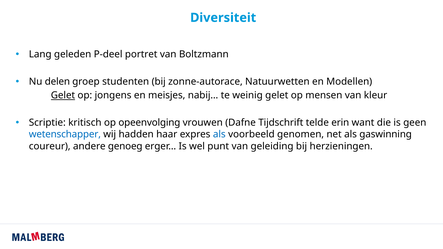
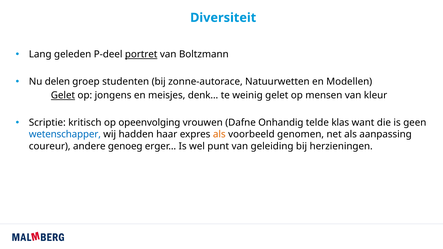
portret underline: none -> present (141, 54)
nabij…: nabij… -> denk… (203, 95)
Tijdschrift: Tijdschrift -> Onhandig (281, 123)
erin: erin -> klas (340, 123)
als colour: blue -> orange (219, 134)
gaswinning: gaswinning -> aanpassing (386, 134)
